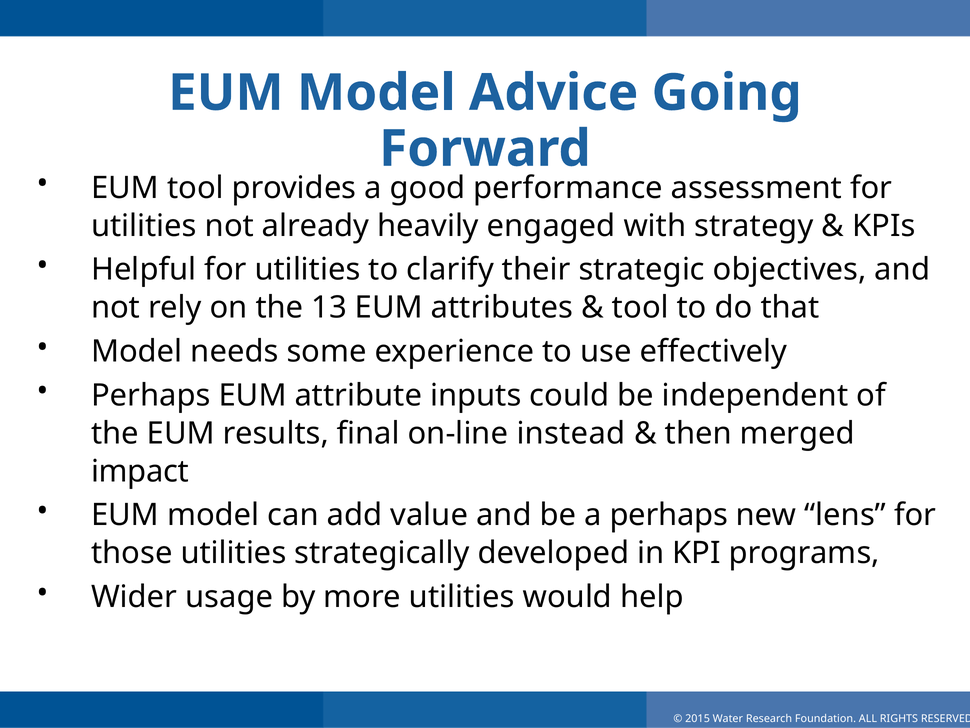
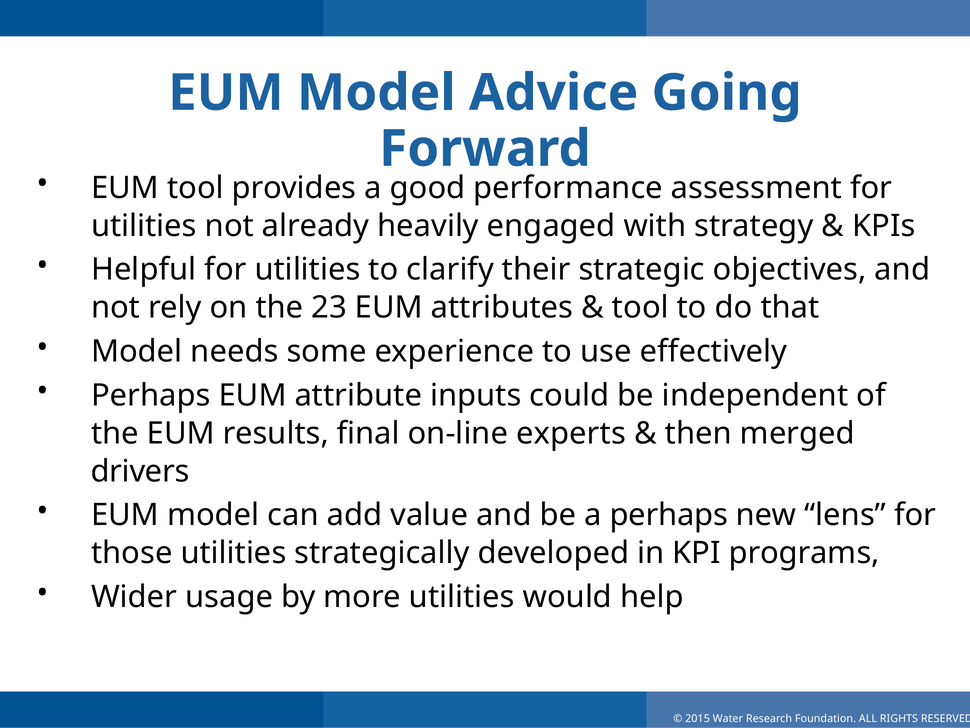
13: 13 -> 23 (329, 307)
instead: instead -> experts (571, 433)
impact: impact -> drivers (140, 471)
